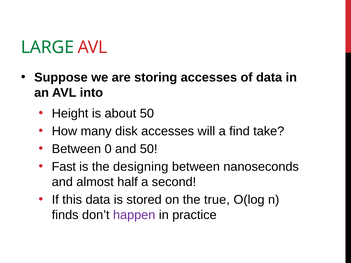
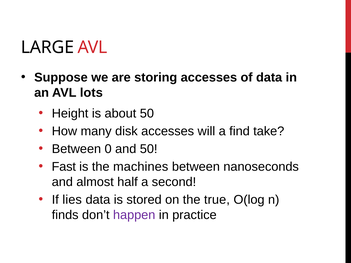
LARGE colour: green -> black (47, 47)
into: into -> lots (91, 93)
designing: designing -> machines (141, 167)
this: this -> lies (72, 200)
